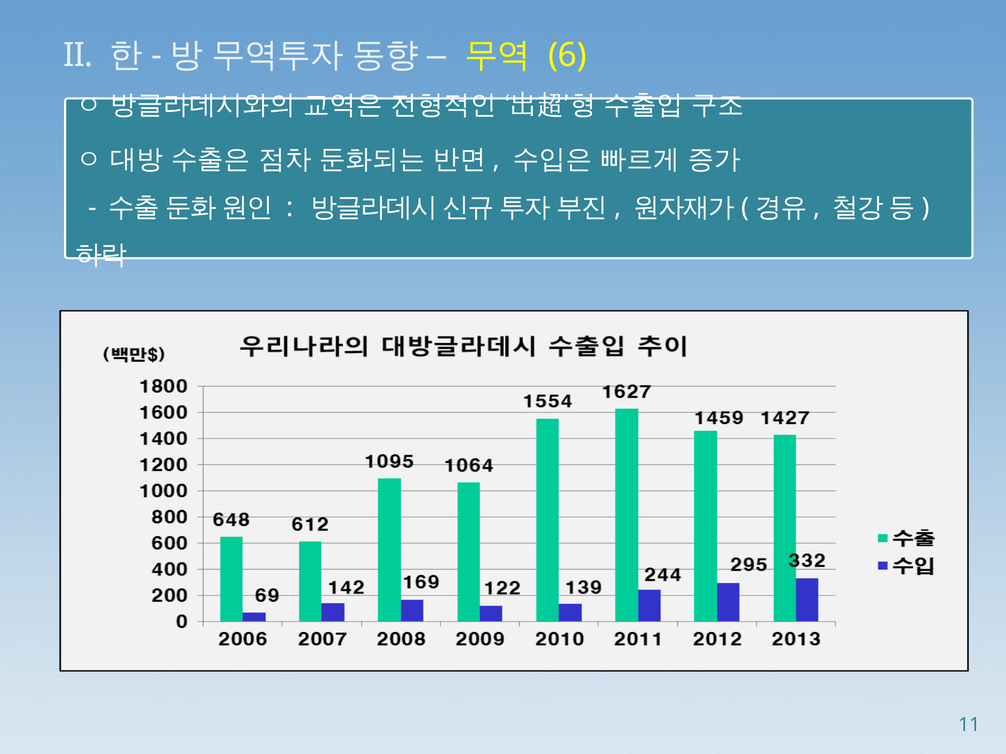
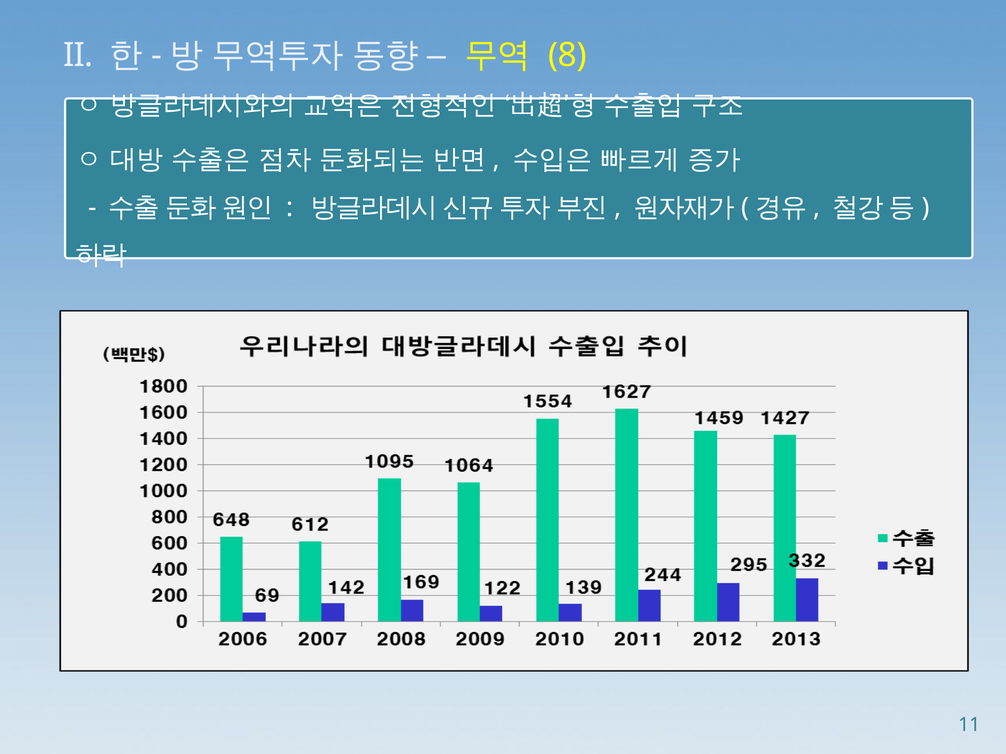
6: 6 -> 8 (567, 55)
